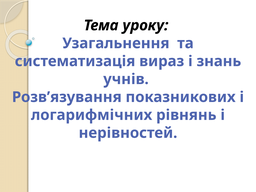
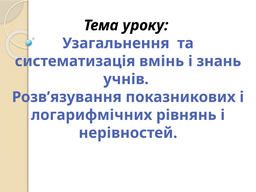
вираз: вираз -> вмінь (162, 61)
